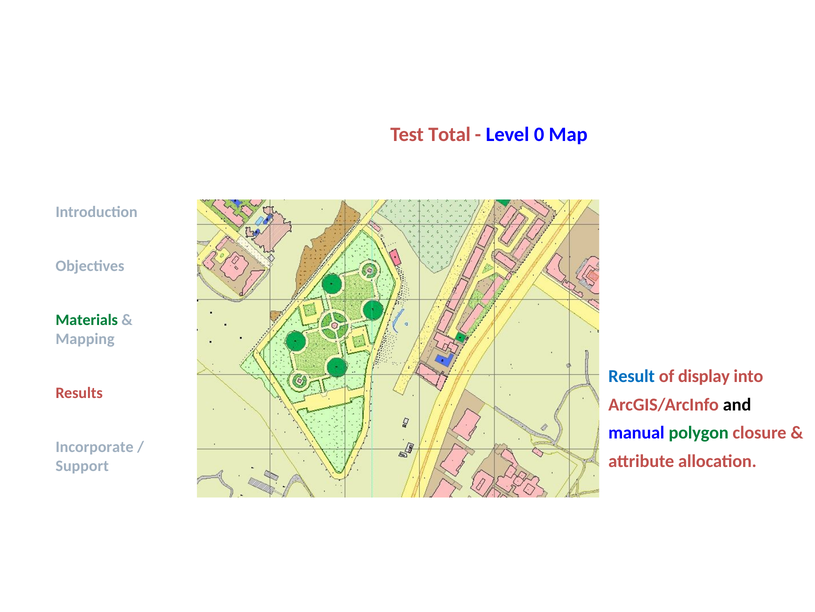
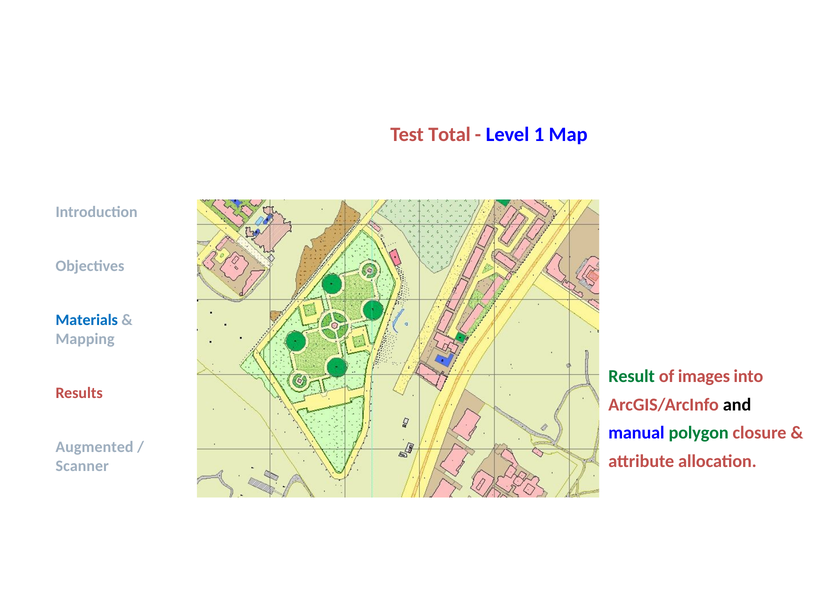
0: 0 -> 1 (539, 134)
Materials colour: green -> blue (87, 319)
Result colour: blue -> green (632, 376)
display: display -> images (704, 376)
Incorporate: Incorporate -> Augmented (95, 446)
Support: Support -> Scanner (82, 465)
